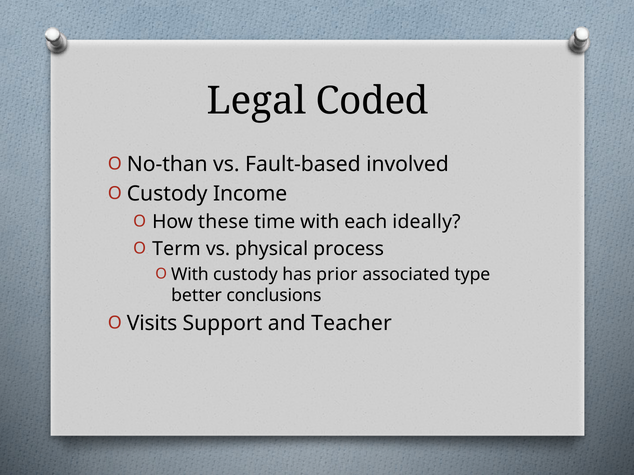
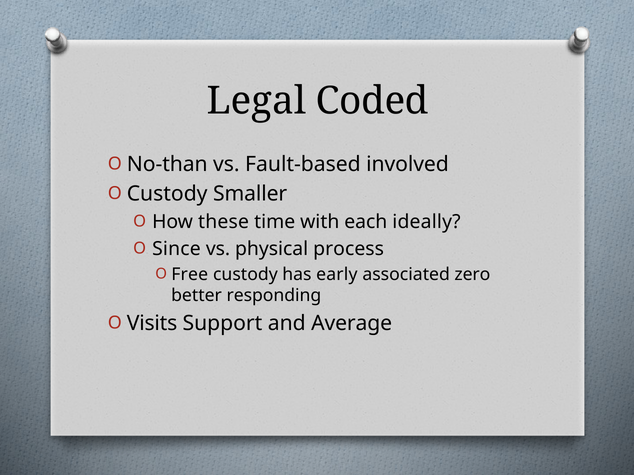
Income: Income -> Smaller (250, 194)
Term: Term -> Since (176, 249)
With: With -> Free (190, 275)
prior: prior -> early (337, 275)
type: type -> zero (472, 275)
conclusions: conclusions -> responding (274, 296)
Teacher: Teacher -> Average (352, 323)
